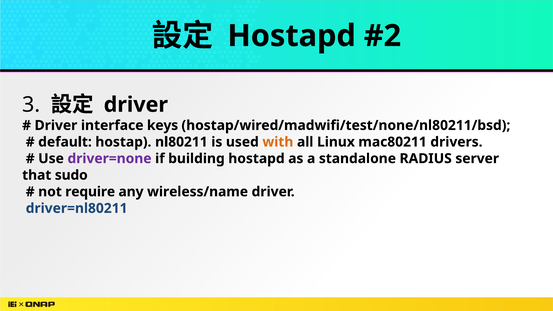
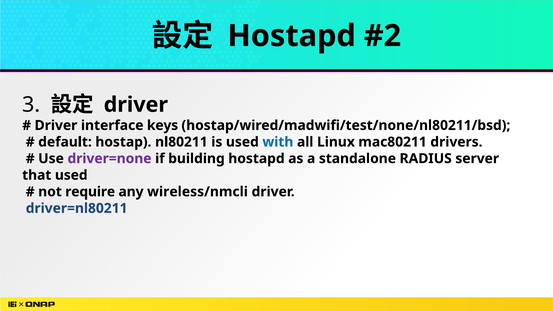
with colour: orange -> blue (278, 142)
that sudo: sudo -> used (71, 175)
wireless/name: wireless/name -> wireless/nmcli (198, 192)
